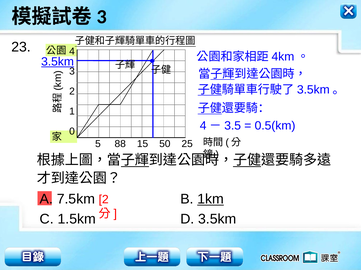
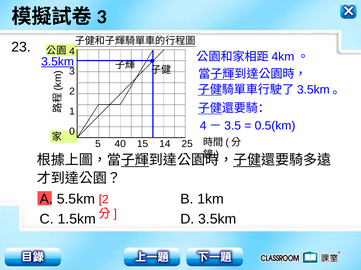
88: 88 -> 40 (120, 144)
50: 50 -> 14 (165, 144)
7.5km: 7.5km -> 5.5km (76, 200)
1km underline: present -> none (211, 200)
